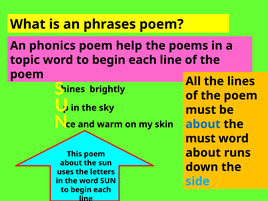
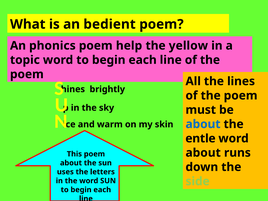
phrases: phrases -> bedient (110, 24)
poems: poems -> yellow (188, 46)
must: must -> entle (200, 138)
side colour: light blue -> light green (198, 181)
